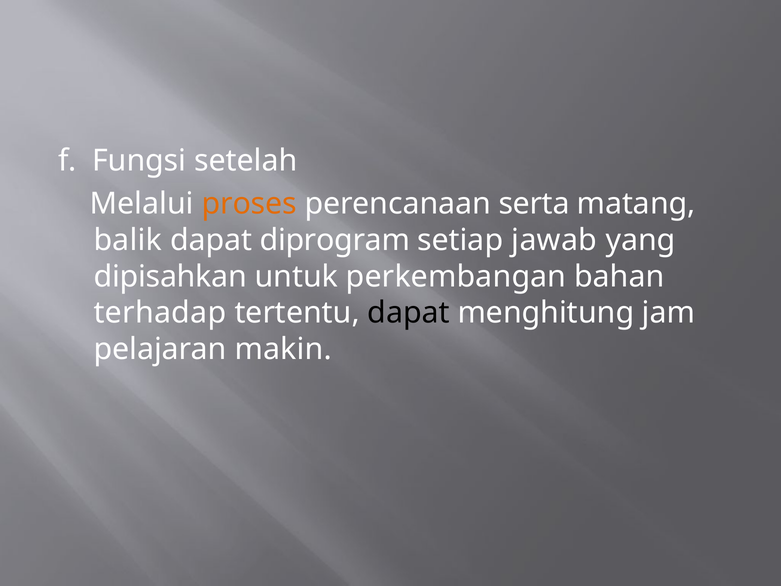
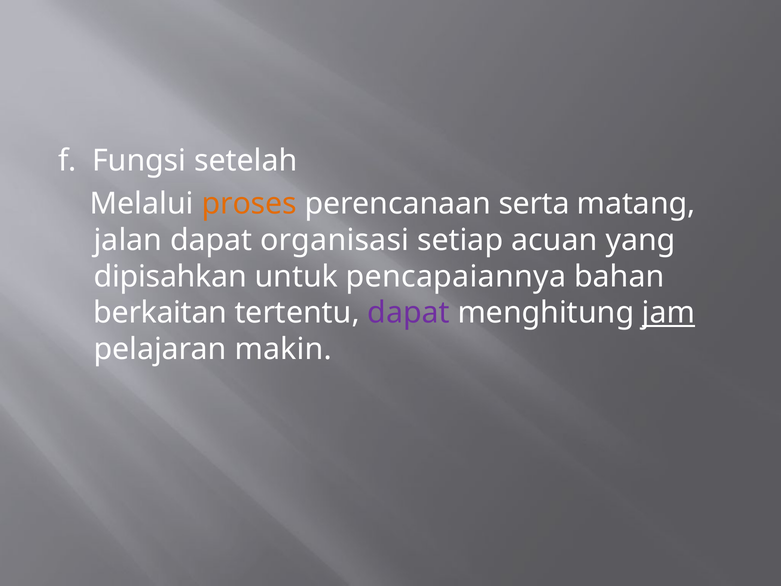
balik: balik -> jalan (128, 240)
diprogram: diprogram -> organisasi (335, 240)
jawab: jawab -> acuan (554, 240)
perkembangan: perkembangan -> pencapaiannya (456, 276)
terhadap: terhadap -> berkaitan (160, 313)
dapat colour: black -> purple (409, 313)
jam underline: none -> present (669, 313)
